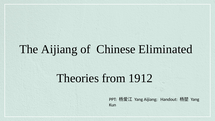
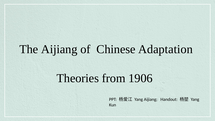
Eliminated: Eliminated -> Adaptation (165, 49)
1912: 1912 -> 1906 (141, 78)
